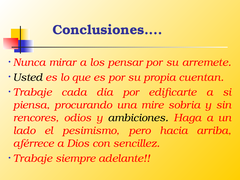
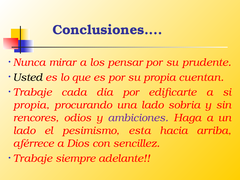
arremete: arremete -> prudente (207, 62)
piensa: piensa -> propia (31, 105)
una mire: mire -> lado (152, 105)
ambiciones colour: black -> purple (138, 118)
pero: pero -> esta (140, 131)
